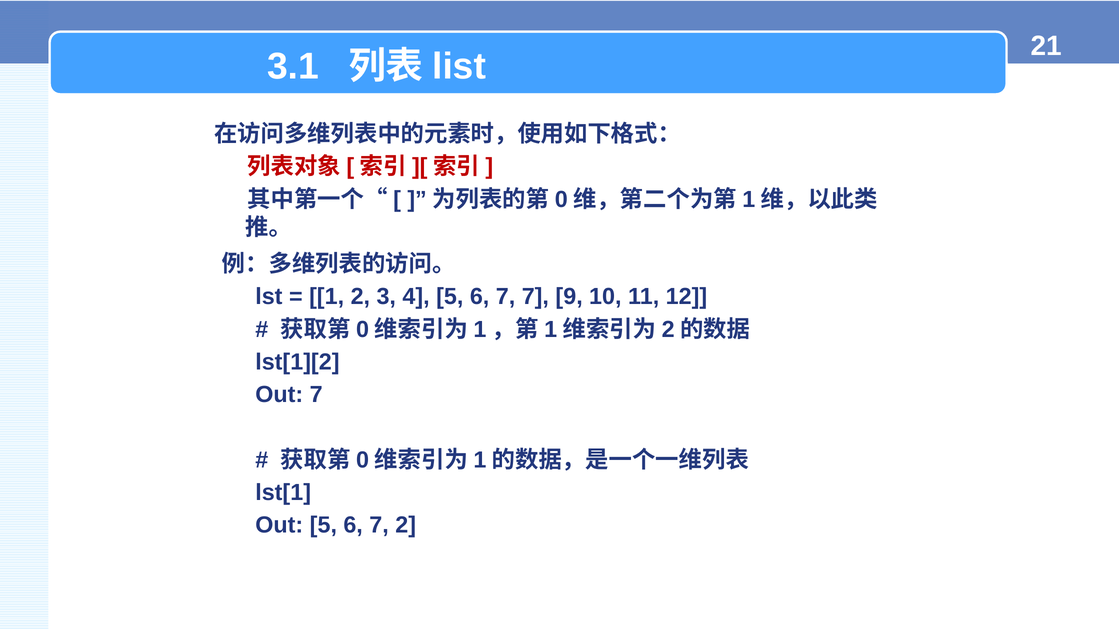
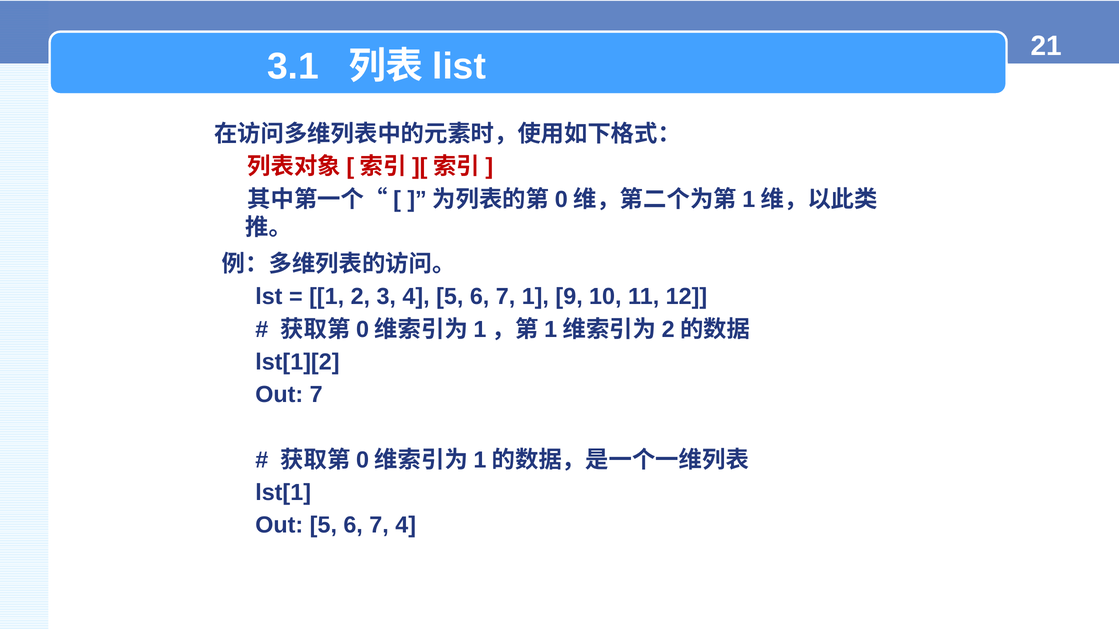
7 7: 7 -> 1 (535, 297)
7 2: 2 -> 4 (406, 526)
